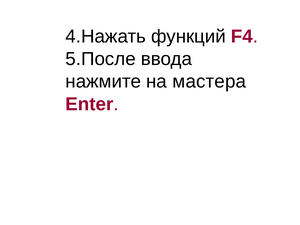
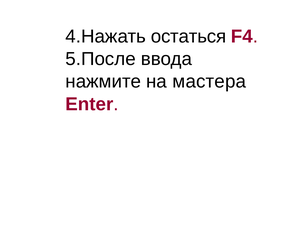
функций: функций -> остаться (188, 37)
